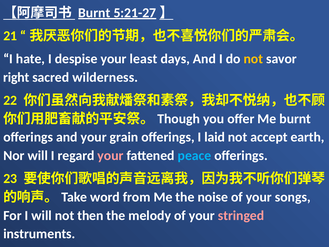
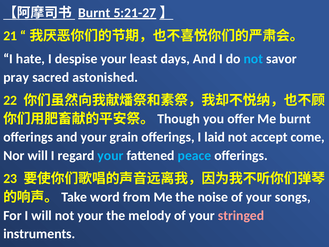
not colour: yellow -> light blue (253, 59)
right: right -> pray (16, 77)
wilderness: wilderness -> astonished (105, 77)
earth: earth -> come (308, 137)
your colour: pink -> light blue (110, 155)
not then: then -> your (90, 215)
